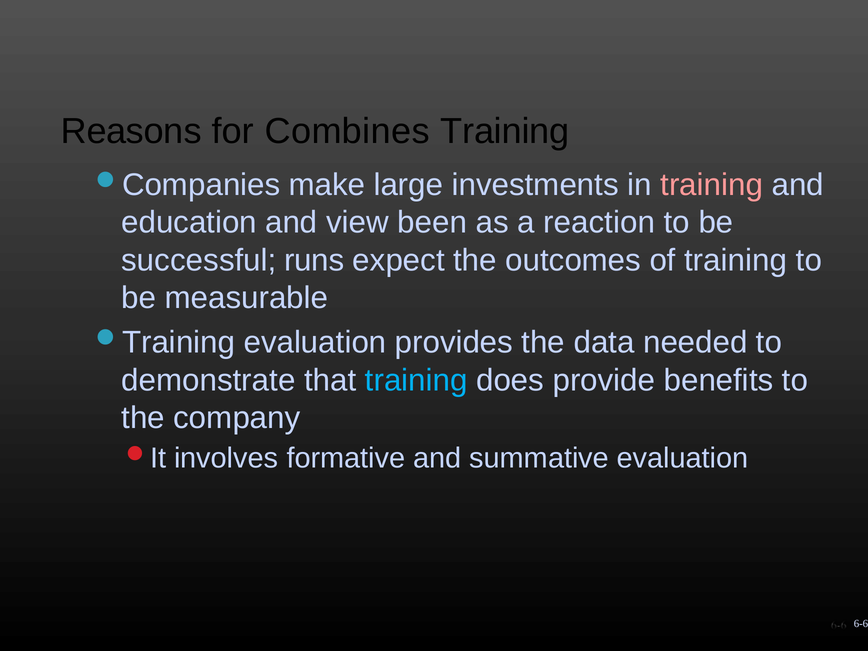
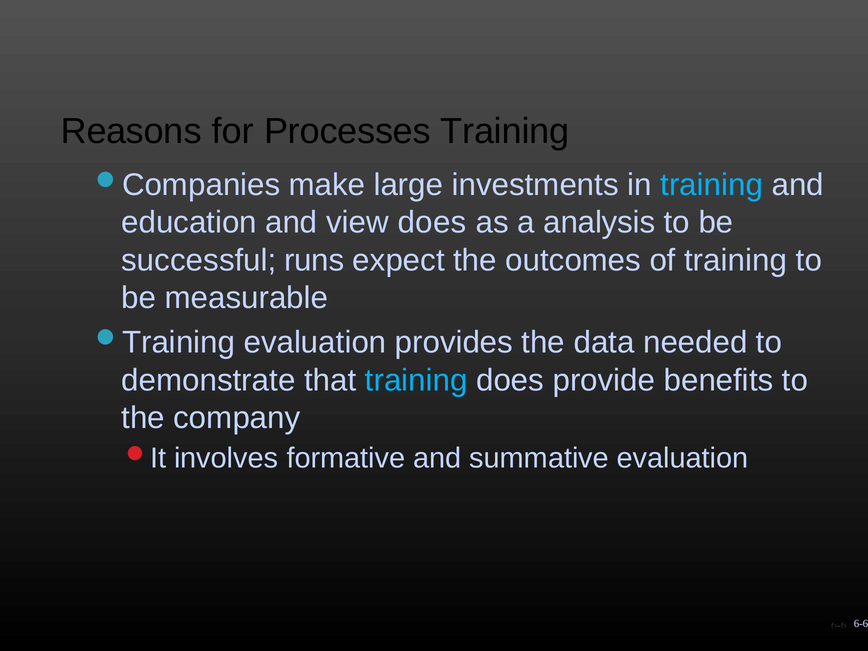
Combines: Combines -> Processes (348, 131)
training colour: pink -> light blue (712, 185)
view been: been -> does (432, 223)
reaction: reaction -> analysis (599, 223)
